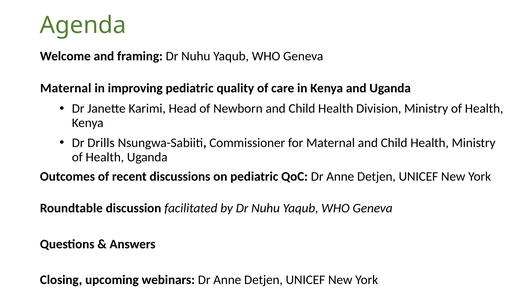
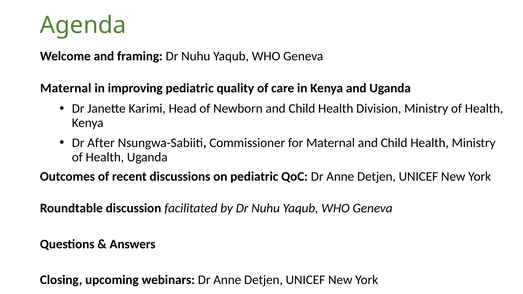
Drills: Drills -> After (101, 143)
